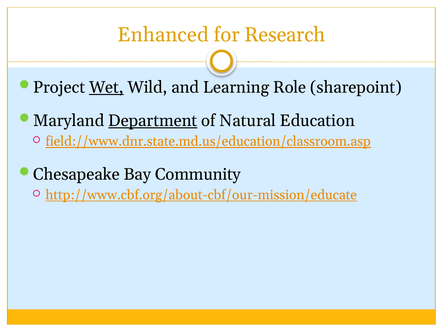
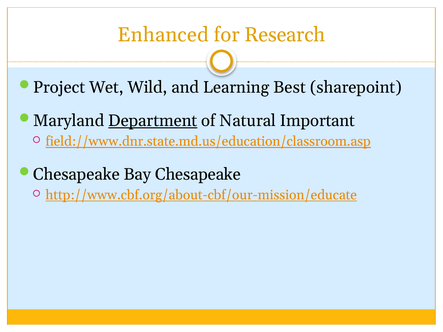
Wet underline: present -> none (106, 87)
Role: Role -> Best (290, 87)
Education: Education -> Important (317, 121)
Bay Community: Community -> Chesapeake (198, 174)
